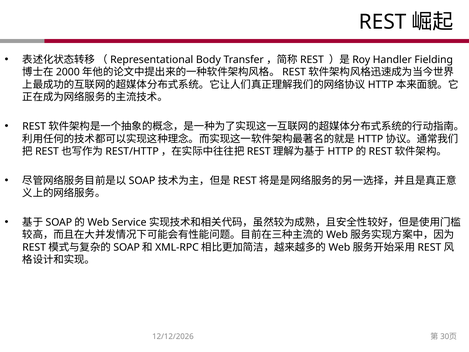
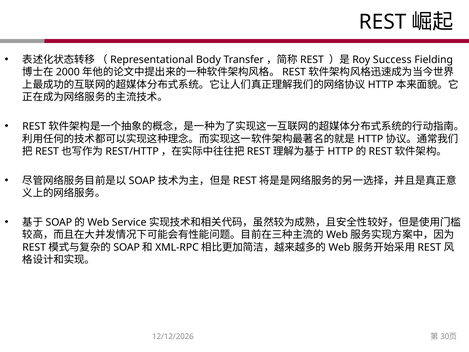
Handler: Handler -> Success (392, 60)
